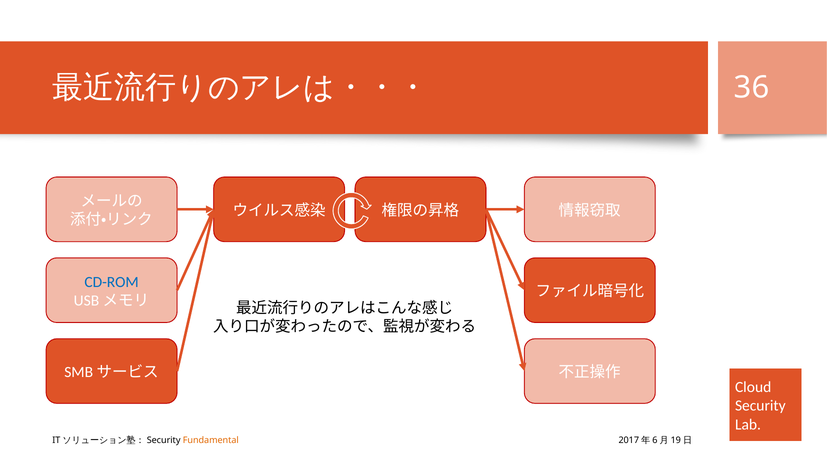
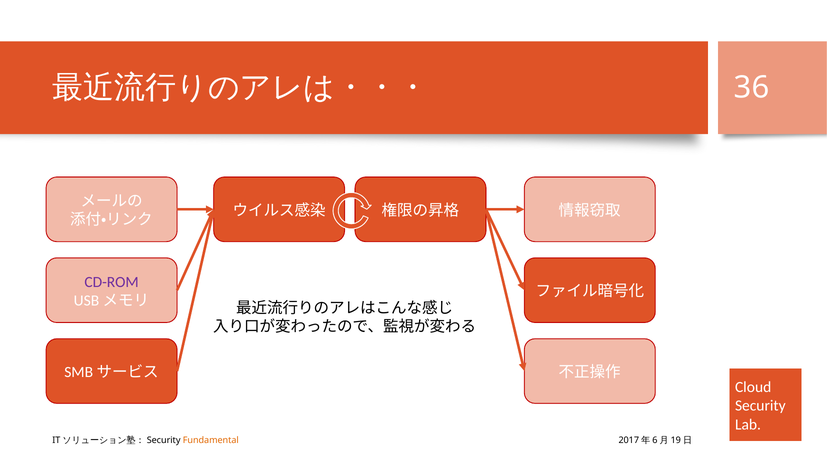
CD-ROM colour: blue -> purple (112, 282)
